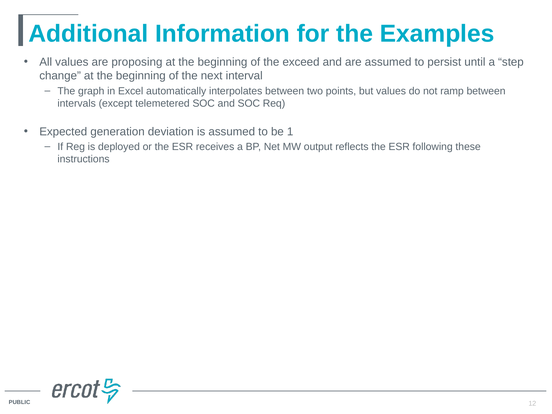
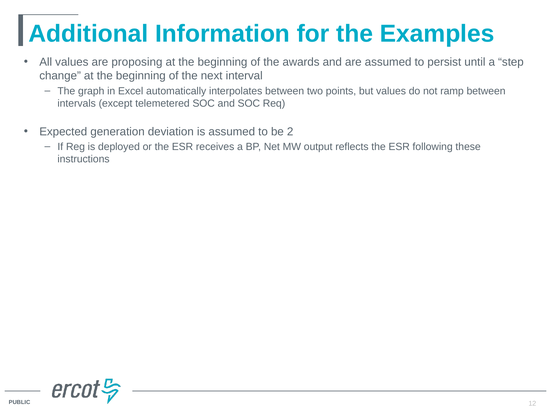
exceed: exceed -> awards (301, 62)
1: 1 -> 2 (290, 132)
